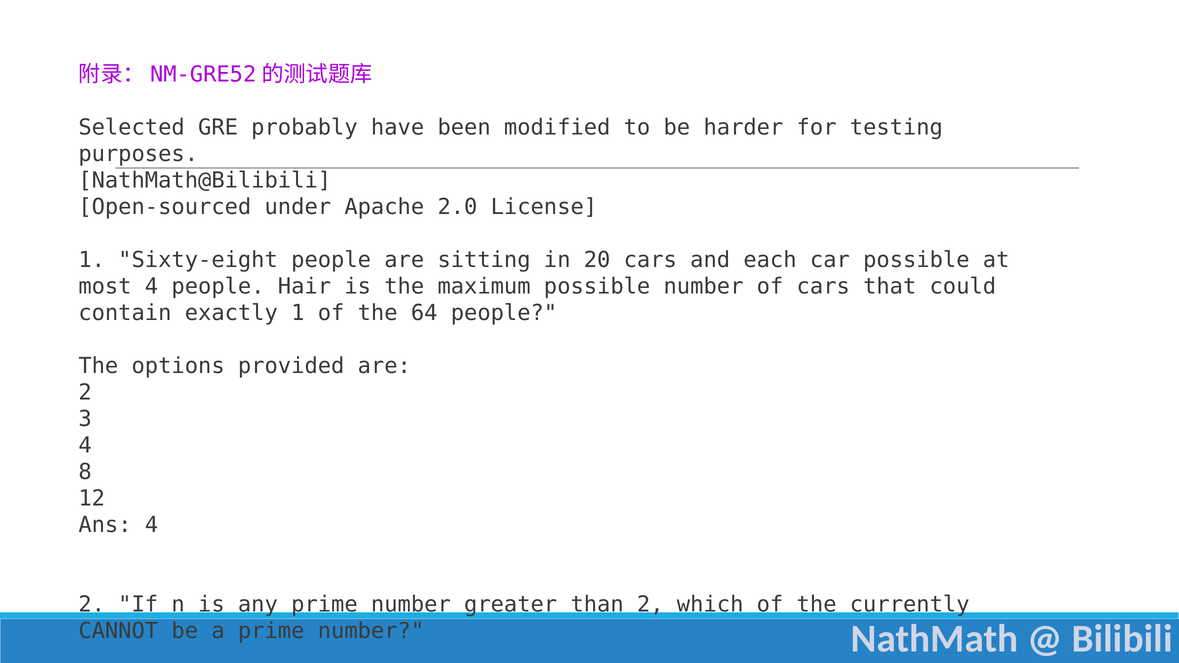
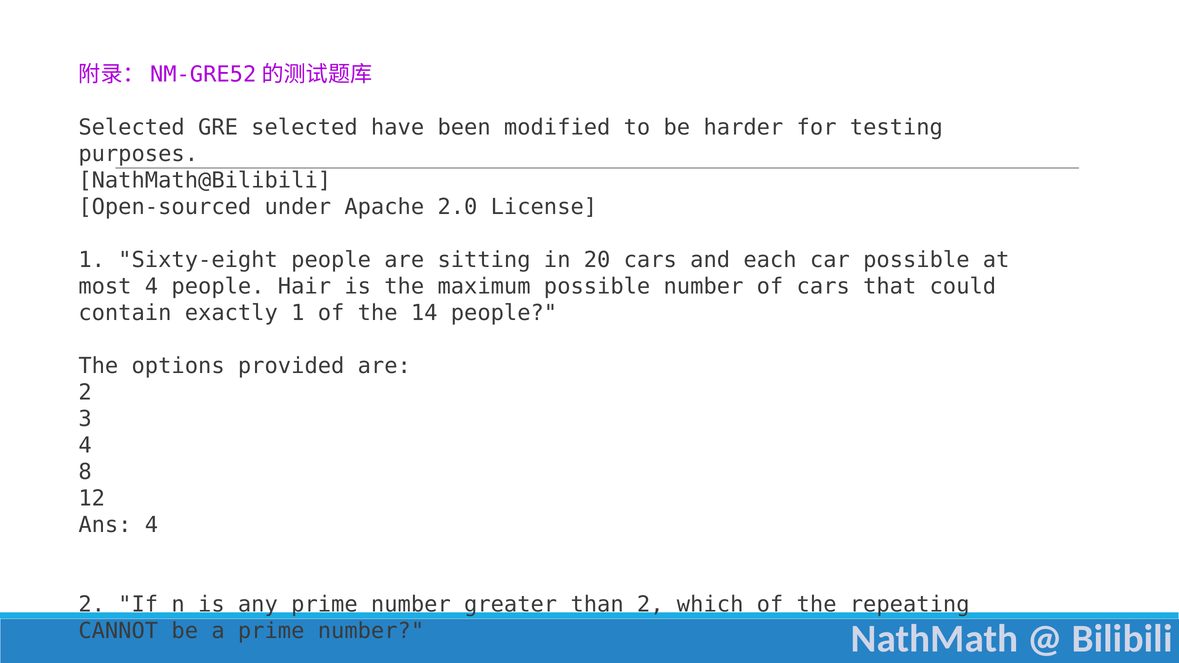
GRE probably: probably -> selected (304, 127)
the 64: 64 -> 14 (424, 313)
the currently: currently -> repeating (910, 605)
